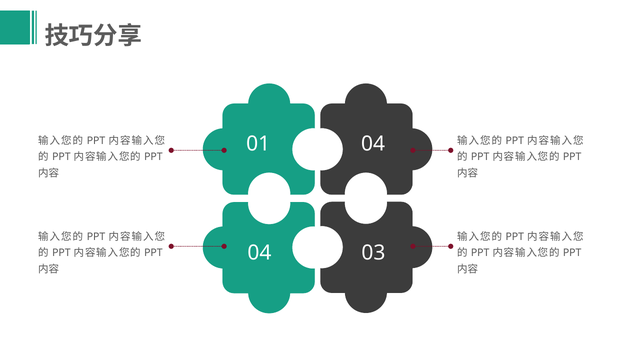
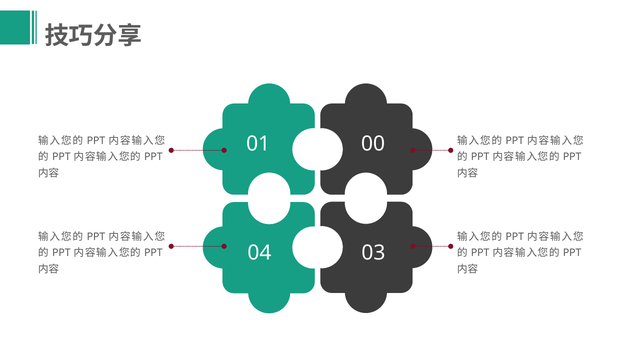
01 04: 04 -> 00 (373, 144)
